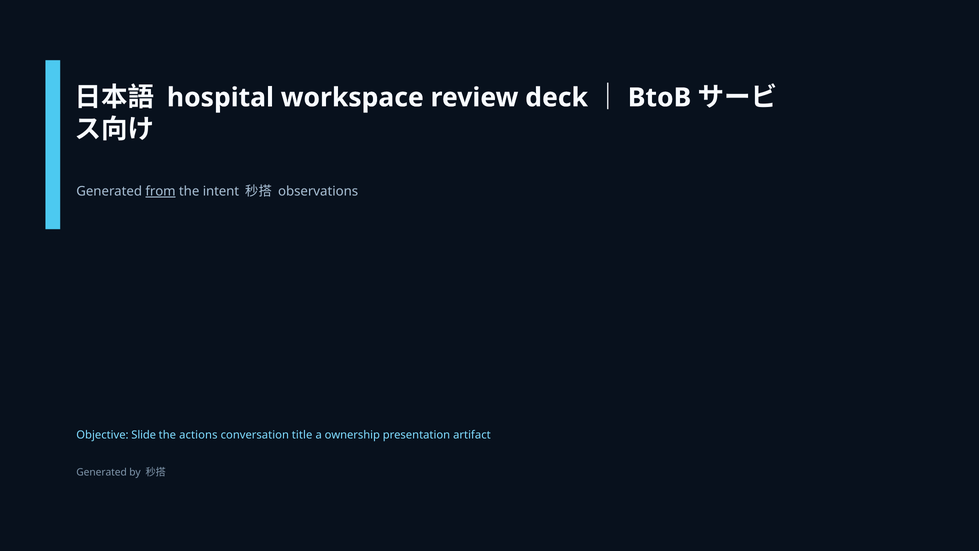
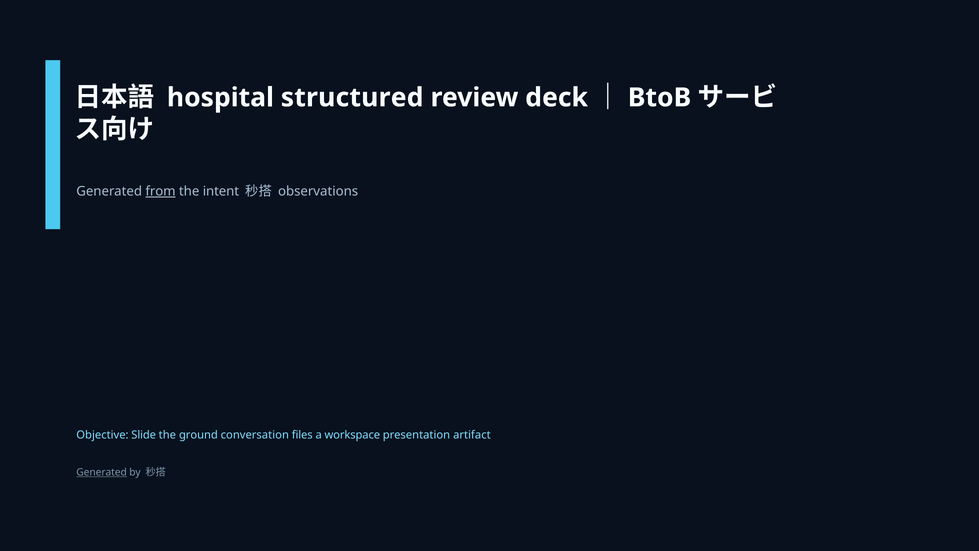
workspace: workspace -> structured (352, 98)
actions: actions -> ground (198, 435)
title: title -> files (302, 435)
ownership: ownership -> workspace (352, 435)
Generated underline: none -> present (102, 472)
